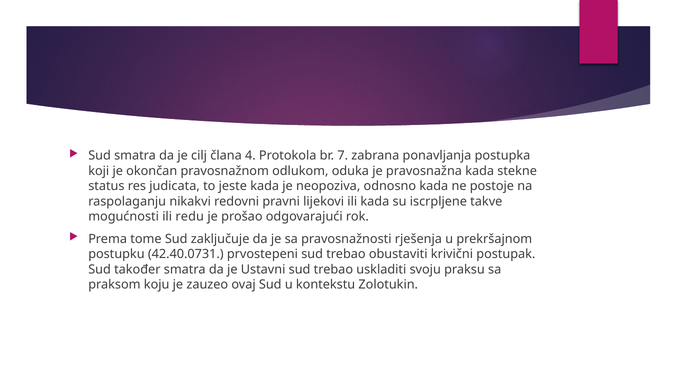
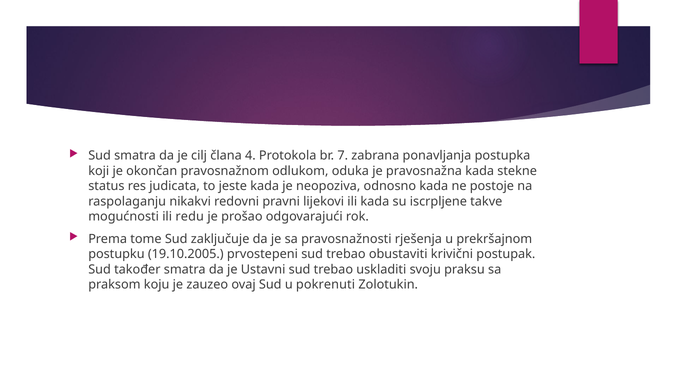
42.40.0731: 42.40.0731 -> 19.10.2005 (186, 254)
kontekstu: kontekstu -> pokrenuti (326, 285)
